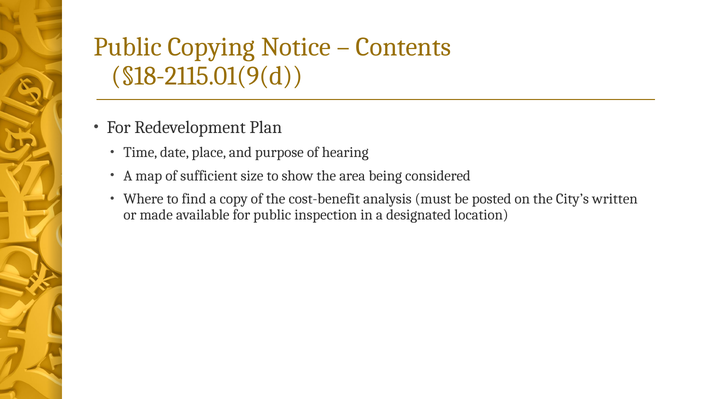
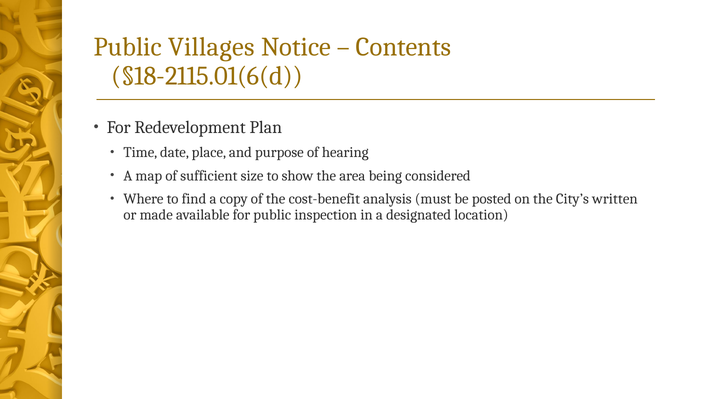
Copying: Copying -> Villages (211, 47)
§18-2115.01(9(d: §18-2115.01(9(d -> §18-2115.01(6(d (207, 76)
